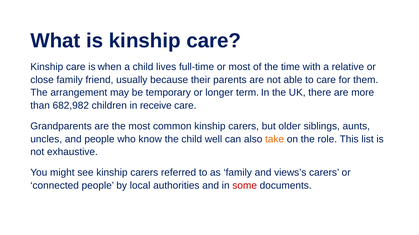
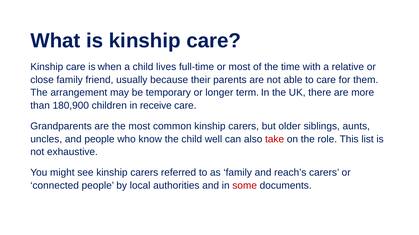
682,982: 682,982 -> 180,900 (71, 106)
take colour: orange -> red (275, 139)
views’s: views’s -> reach’s (290, 173)
